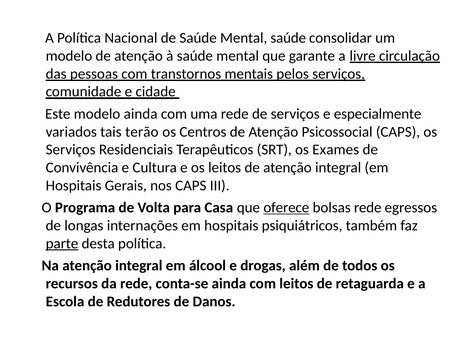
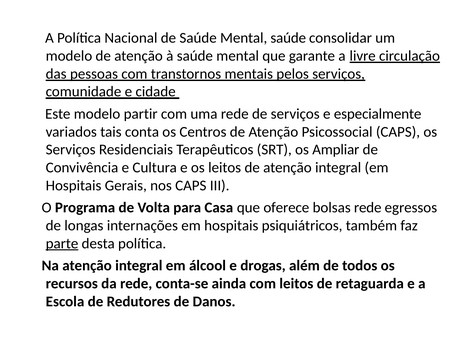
modelo ainda: ainda -> partir (141, 114)
terão: terão -> conta (142, 132)
Exames: Exames -> Ampliar (336, 150)
oferece underline: present -> none (286, 208)
